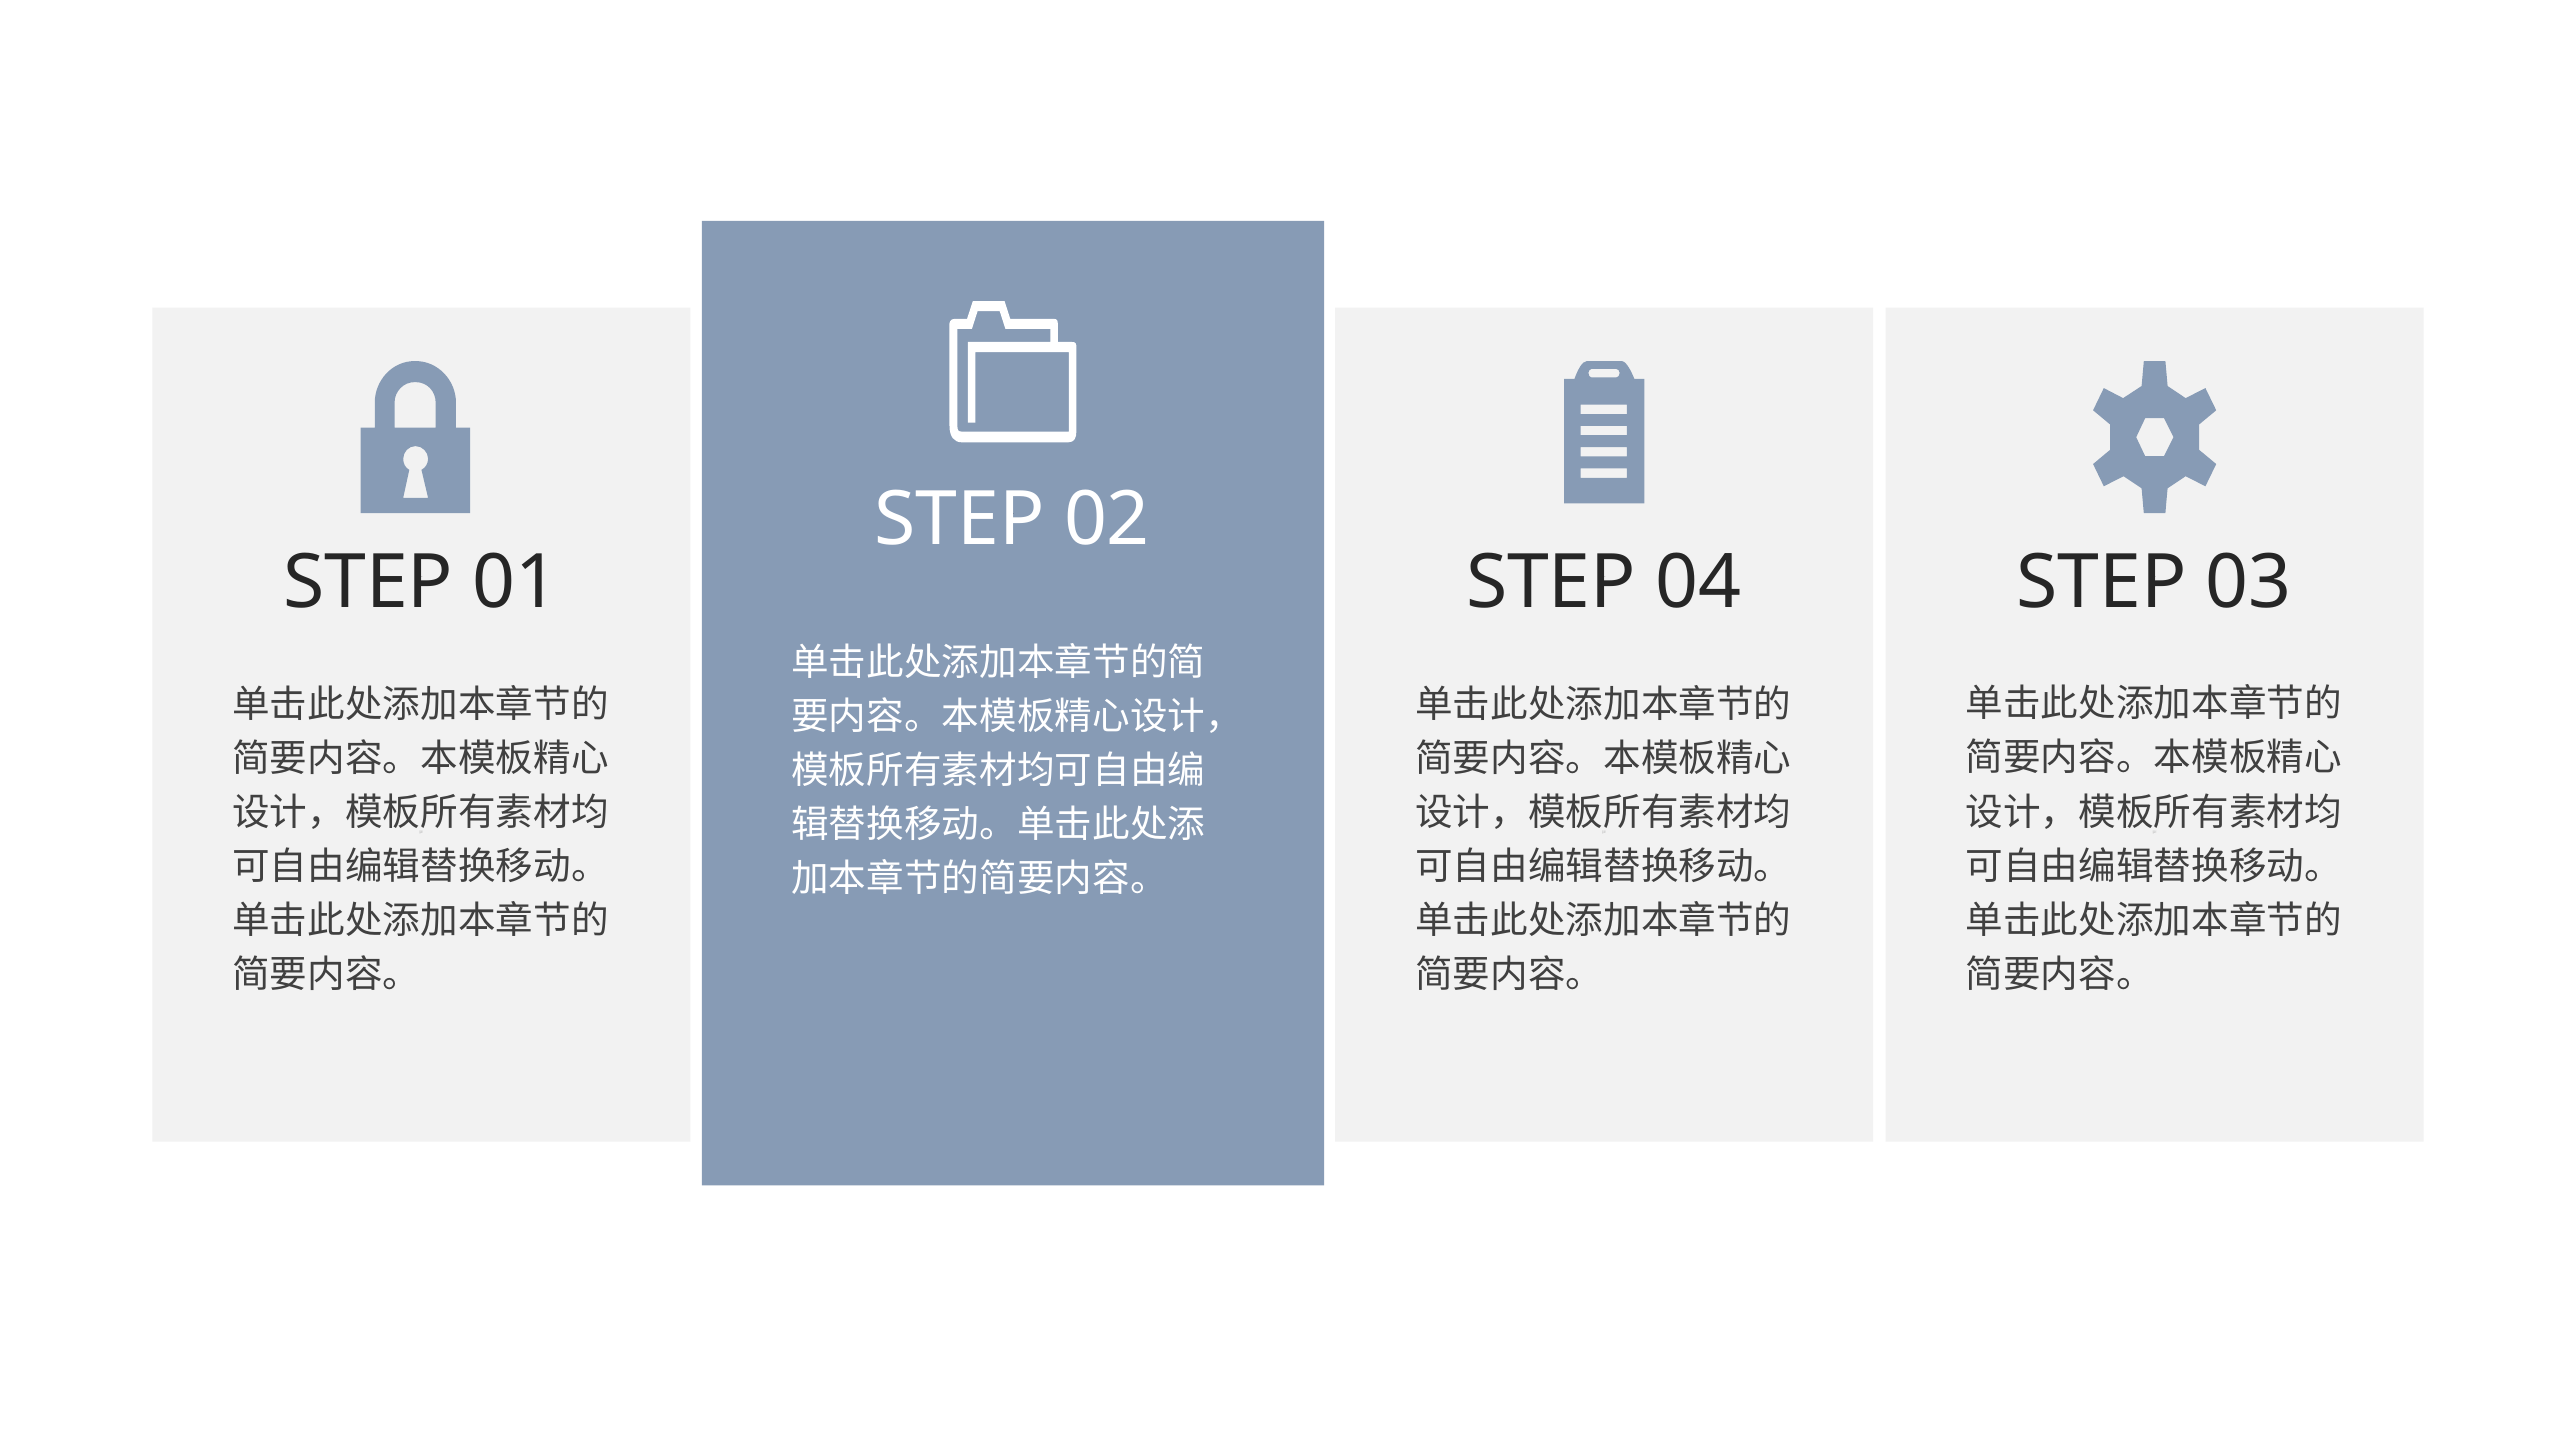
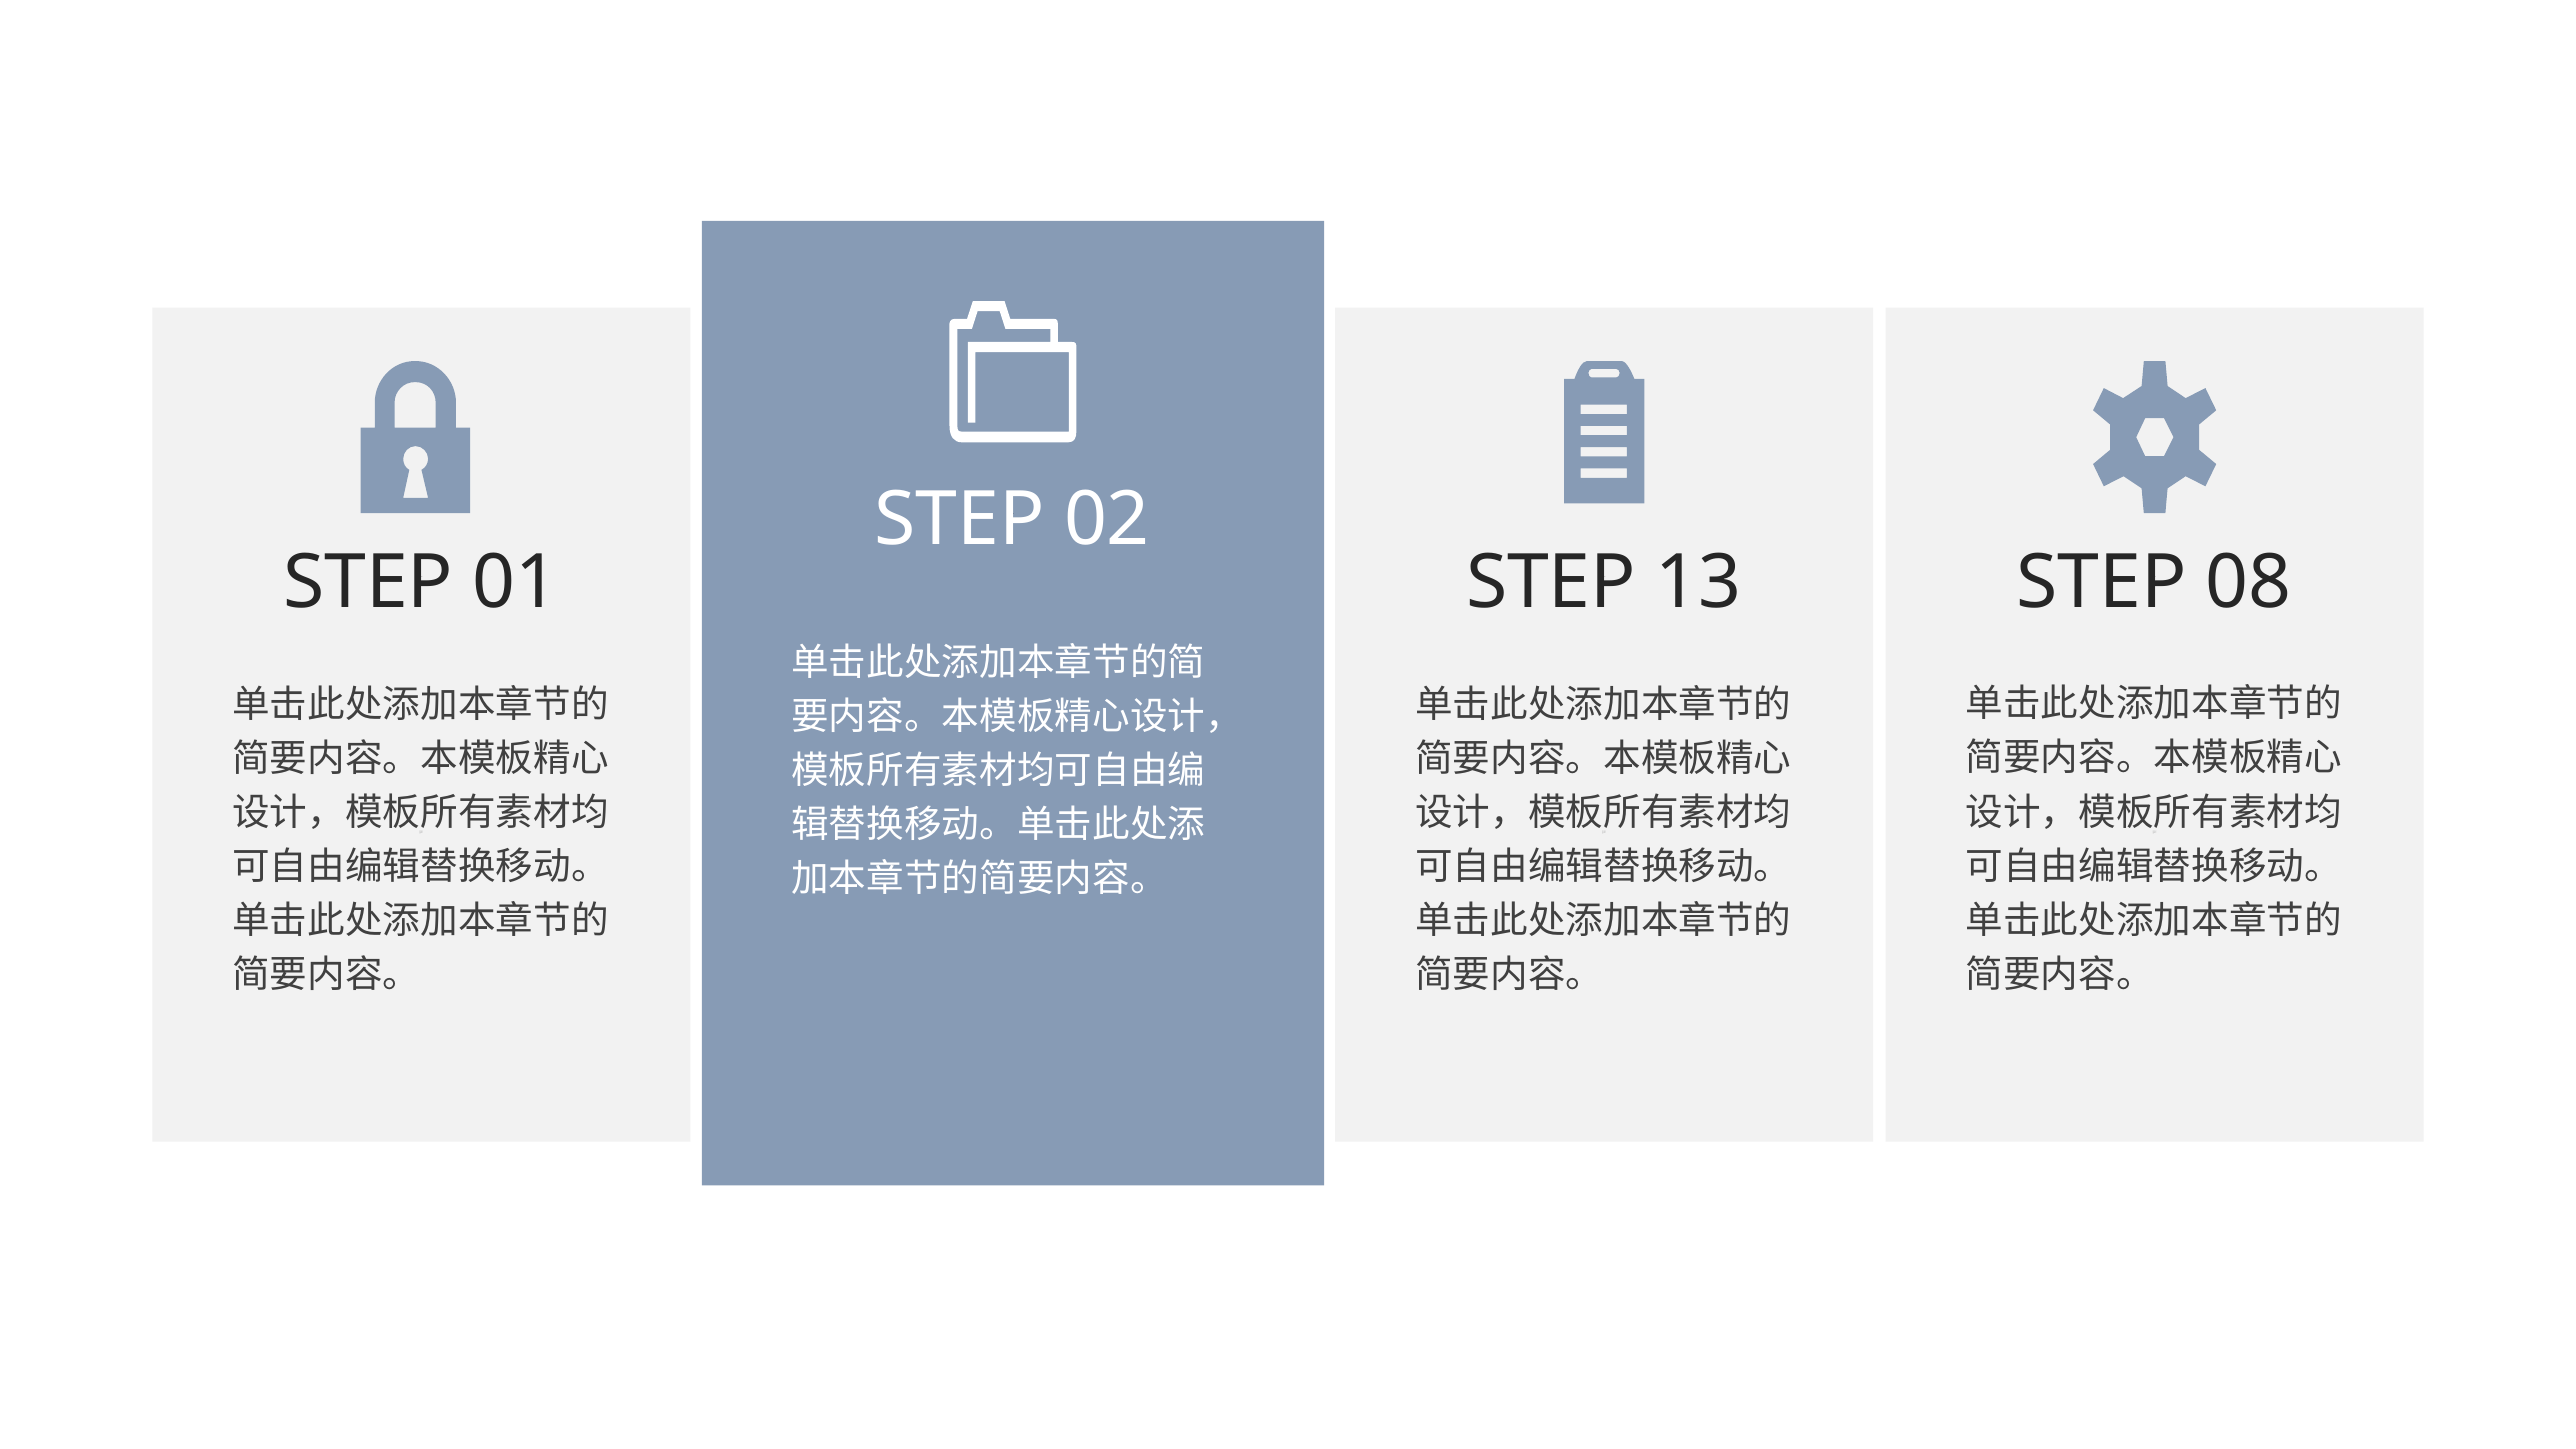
04: 04 -> 13 (1698, 583)
03: 03 -> 08 (2249, 583)
